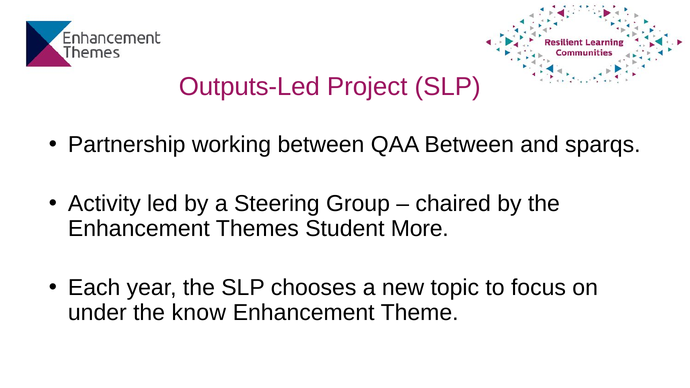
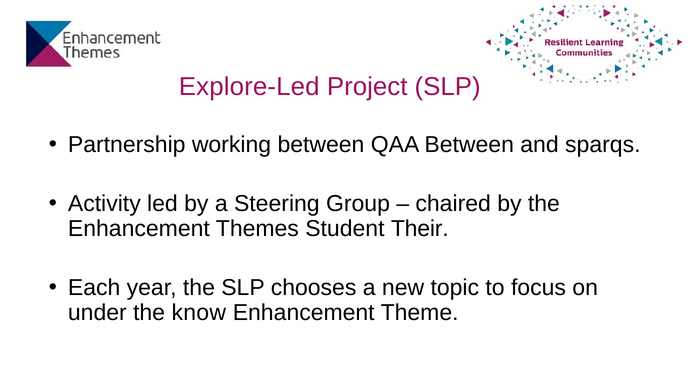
Outputs-Led: Outputs-Led -> Explore-Led (249, 87)
More: More -> Their (420, 229)
